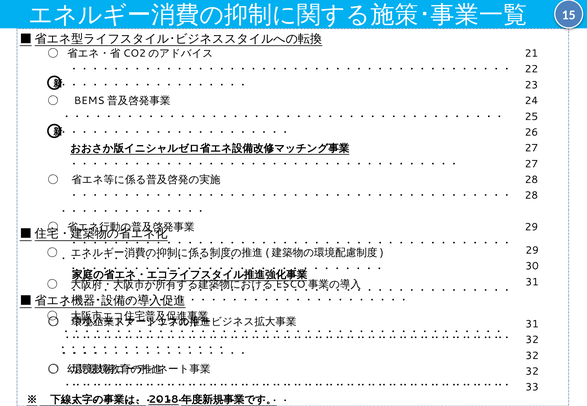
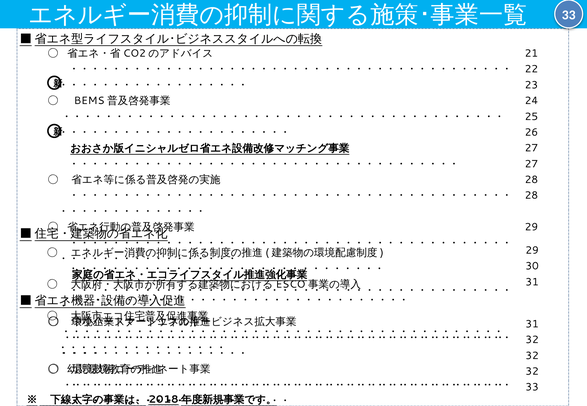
15: 15 -> 33 (569, 15)
